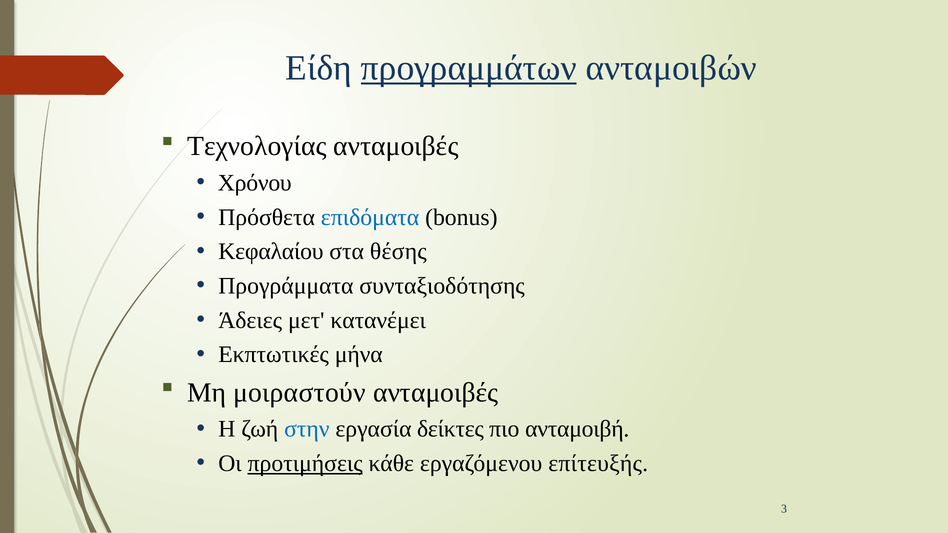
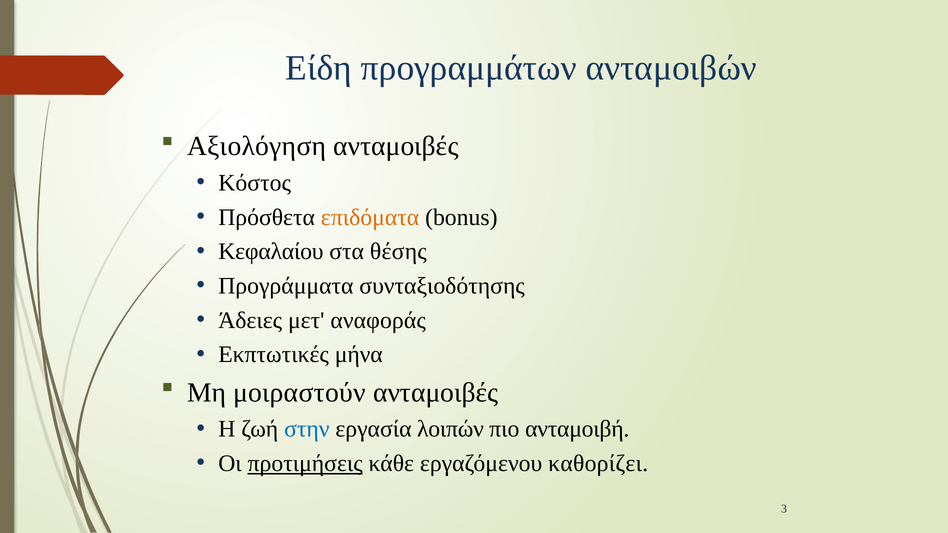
προγραμμάτων underline: present -> none (469, 68)
Τεχνολογίας: Τεχνολογίας -> Αξιολόγηση (257, 146)
Χρόνου: Χρόνου -> Κόστος (255, 183)
επιδόματα colour: blue -> orange (370, 217)
κατανέμει: κατανέμει -> αναφοράς (378, 320)
δείκτες: δείκτες -> λοιπών (450, 429)
επίτευξής: επίτευξής -> καθορίζει (598, 464)
